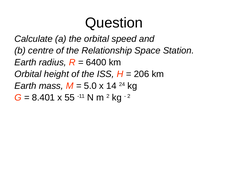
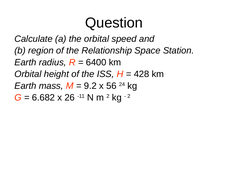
centre: centre -> region (41, 51)
206: 206 -> 428 (142, 74)
5.0: 5.0 -> 9.2 (90, 86)
14: 14 -> 56 (111, 86)
8.401: 8.401 -> 6.682 (43, 98)
55: 55 -> 26 (70, 98)
